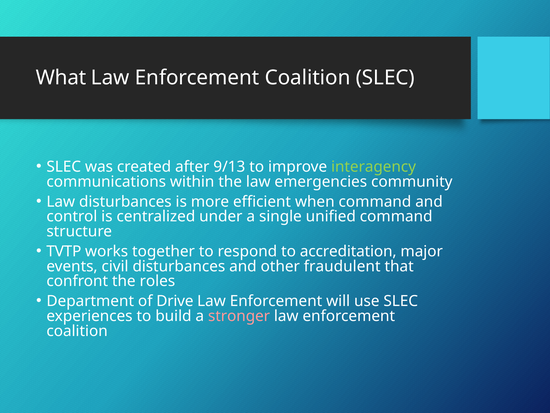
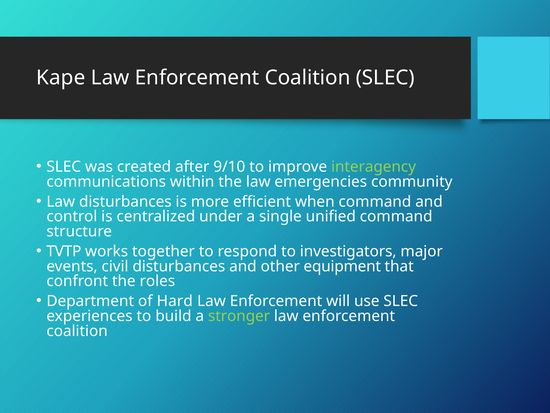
What: What -> Kape (61, 78)
9/13: 9/13 -> 9/10 (229, 167)
accreditation: accreditation -> investigators (348, 251)
fraudulent: fraudulent -> equipment (342, 266)
Drive: Drive -> Hard (175, 301)
stronger colour: pink -> light green (239, 316)
